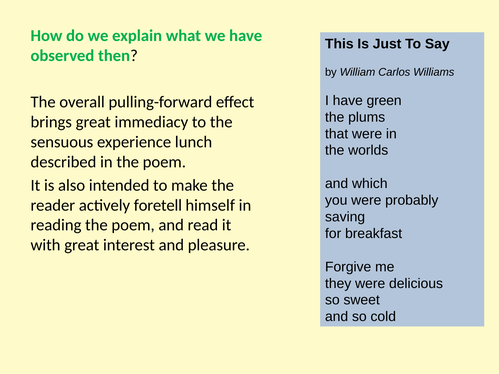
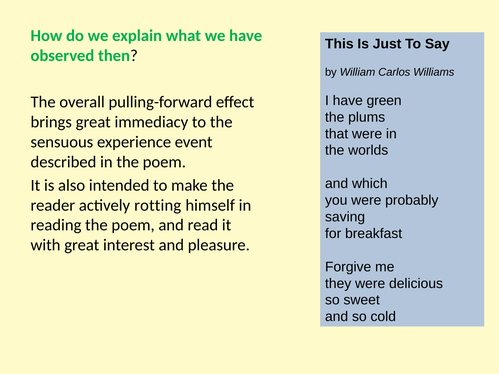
lunch: lunch -> event (194, 142)
foretell: foretell -> rotting (158, 205)
